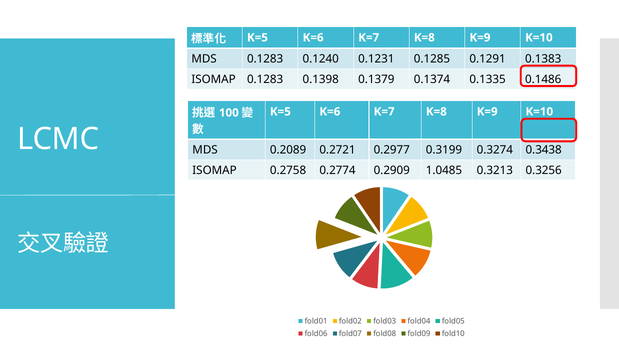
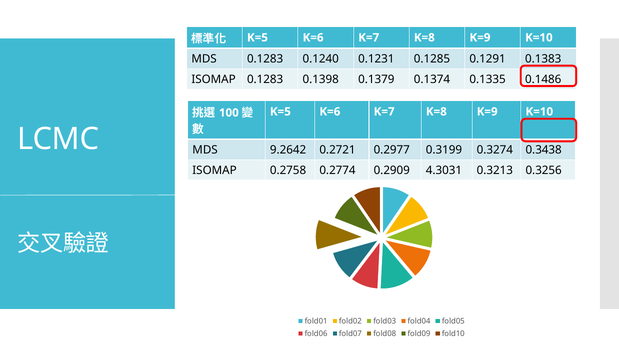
0.2089: 0.2089 -> 9.2642 (288, 150)
1.0485: 1.0485 -> 4.3031 (444, 170)
